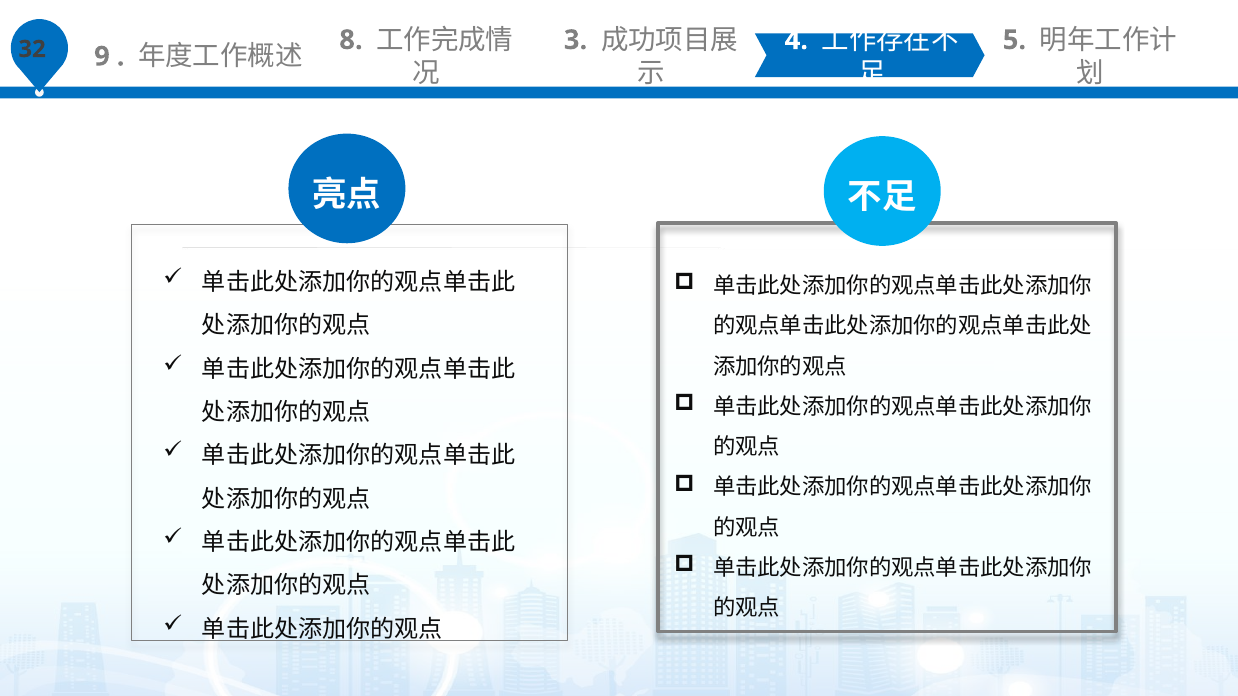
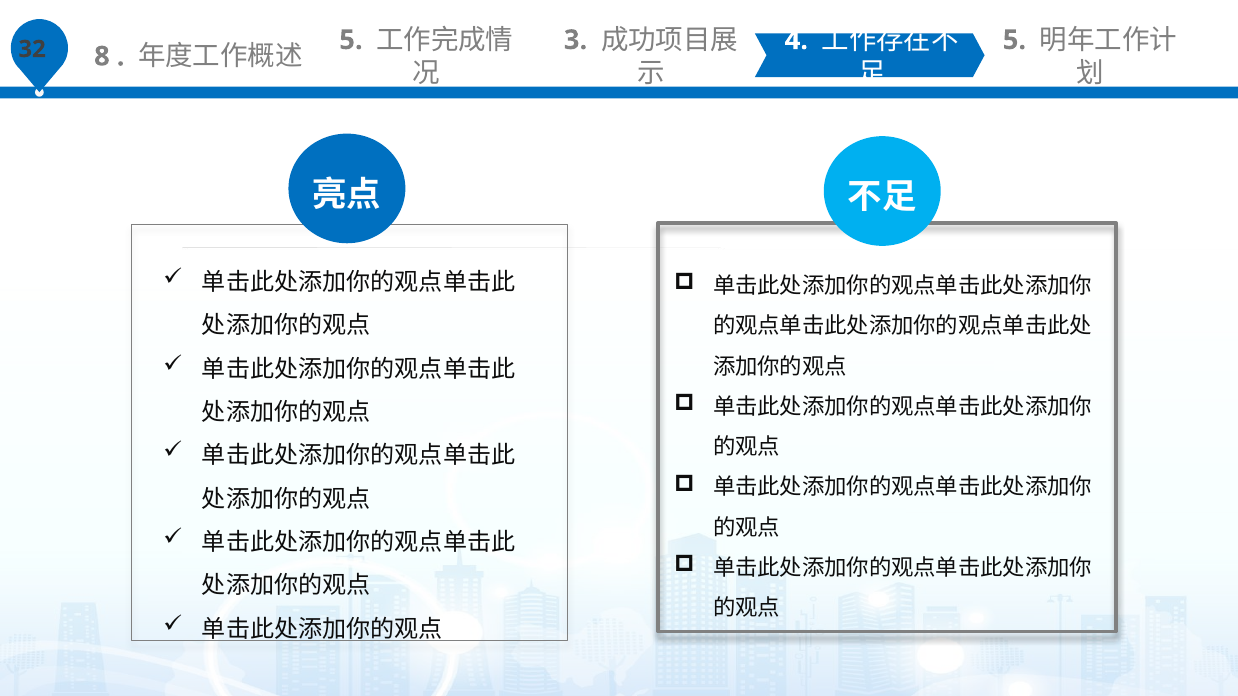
9: 9 -> 8 (102, 56)
8: 8 -> 5 (351, 40)
